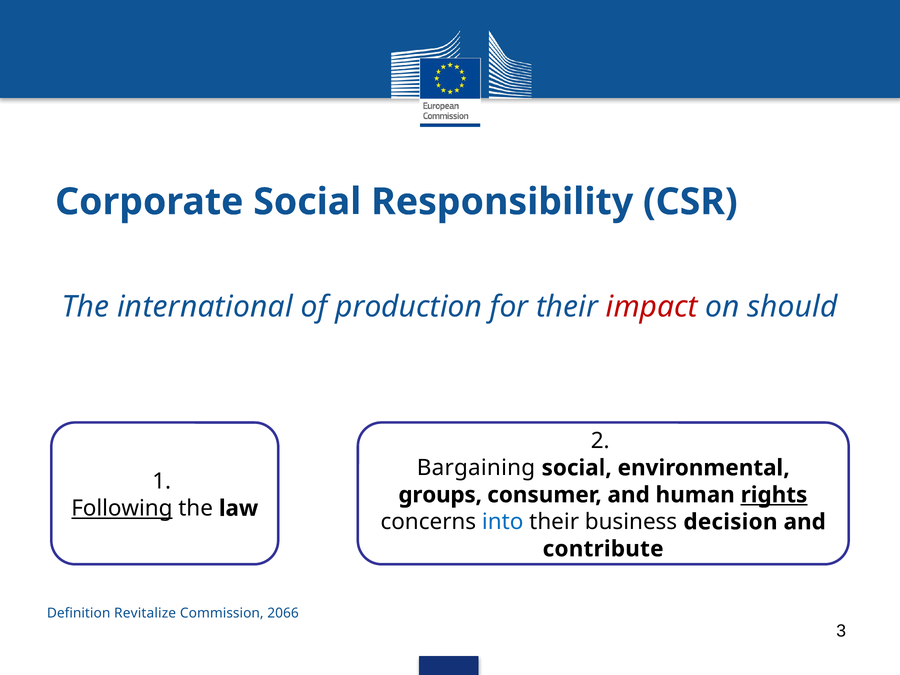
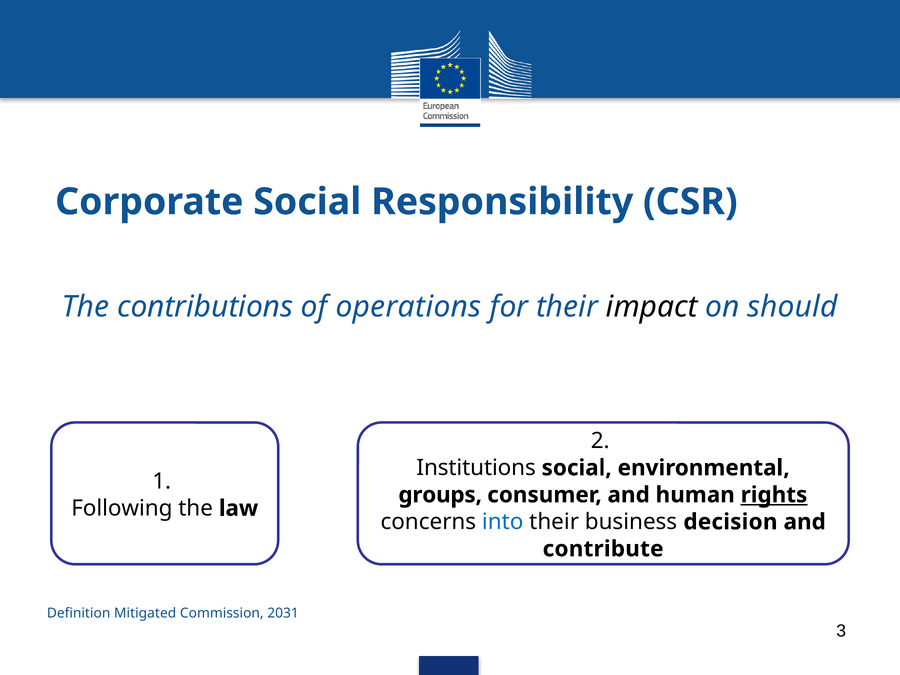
international: international -> contributions (205, 307)
production: production -> operations (408, 307)
impact colour: red -> black (652, 307)
Bargaining: Bargaining -> Institutions (476, 468)
Following underline: present -> none (122, 508)
Revitalize: Revitalize -> Mitigated (145, 613)
2066: 2066 -> 2031 (283, 613)
